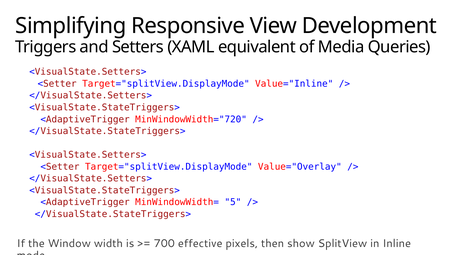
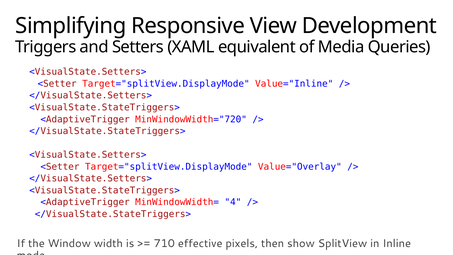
5: 5 -> 4 (233, 202)
700: 700 -> 710 (164, 243)
